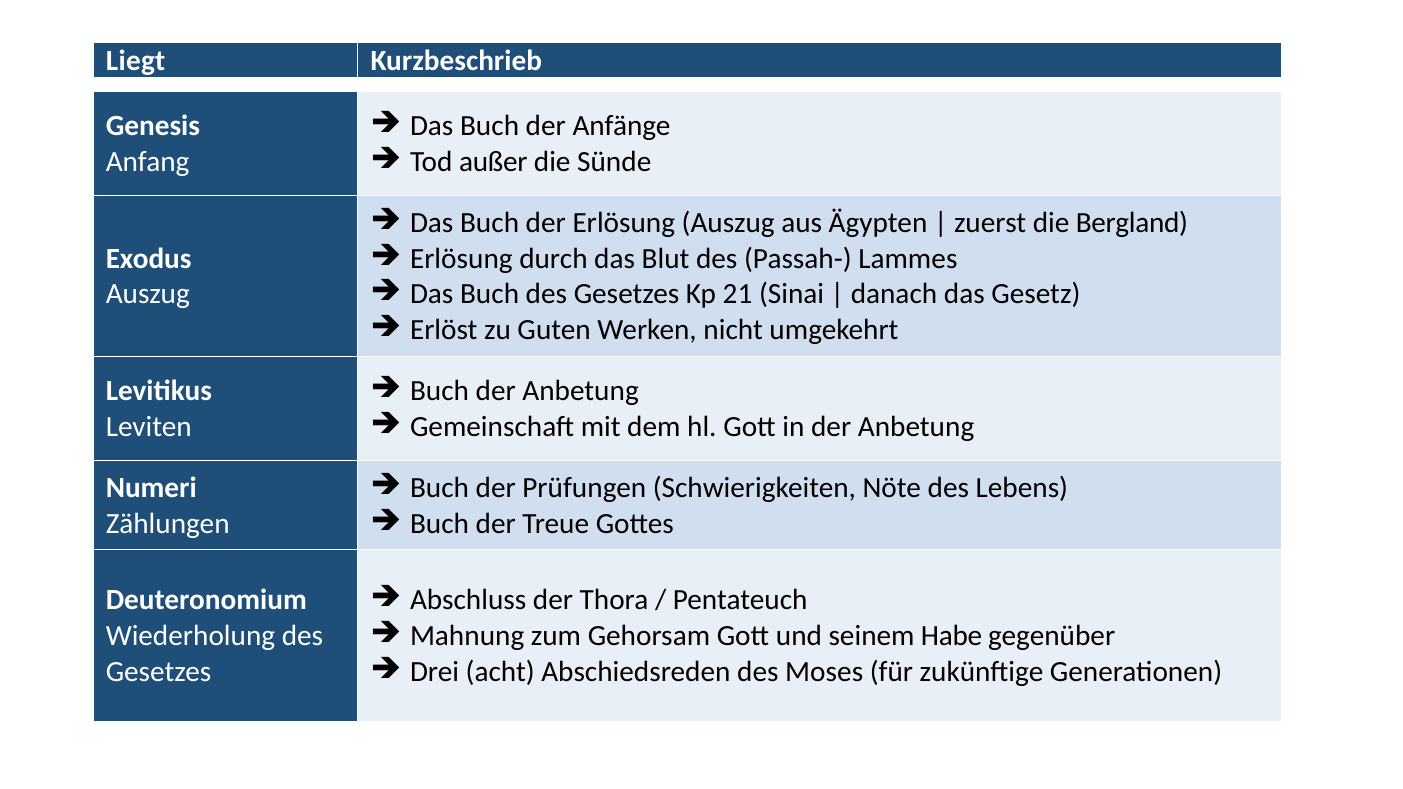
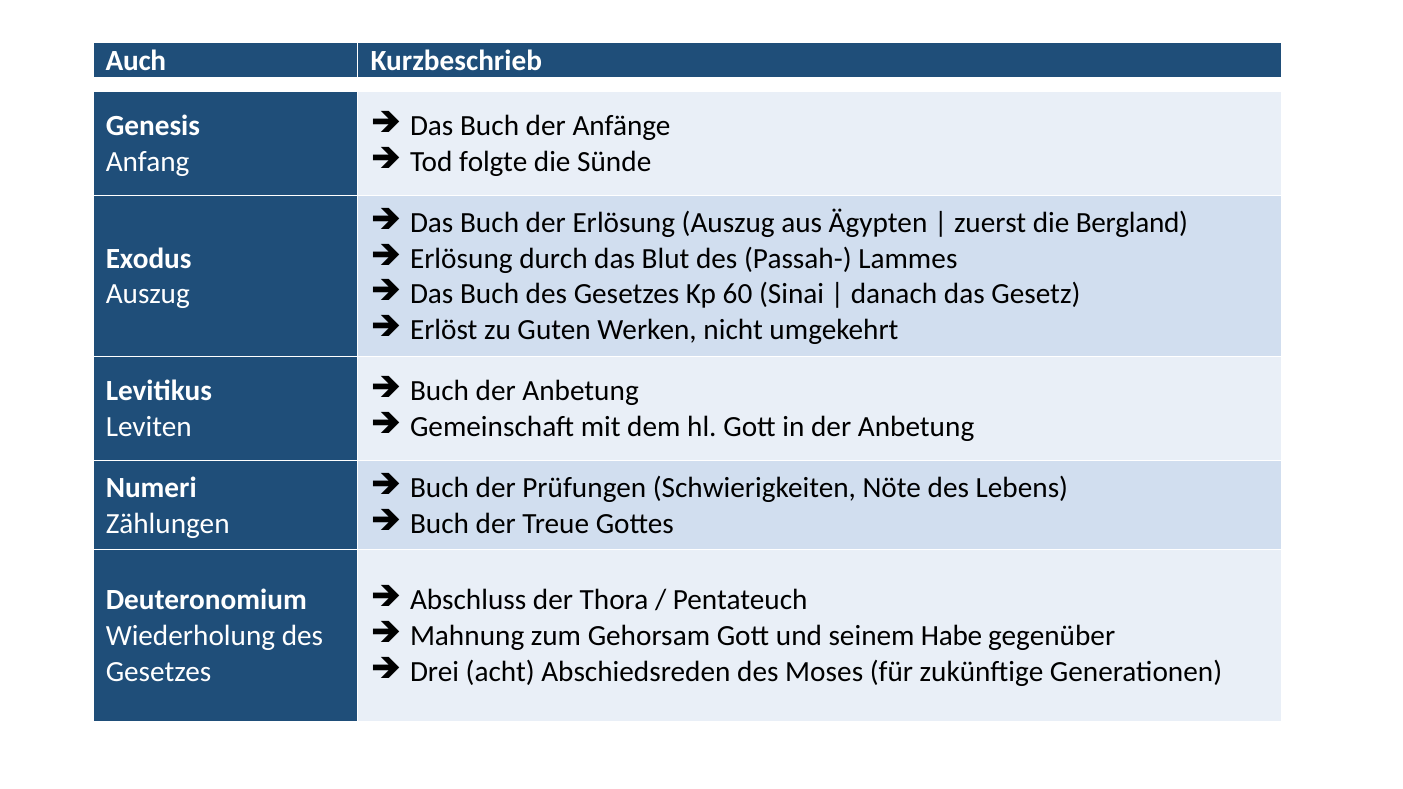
Liegt: Liegt -> Auch (136, 61)
außer: außer -> folgte (493, 162)
21: 21 -> 60 (738, 294)
